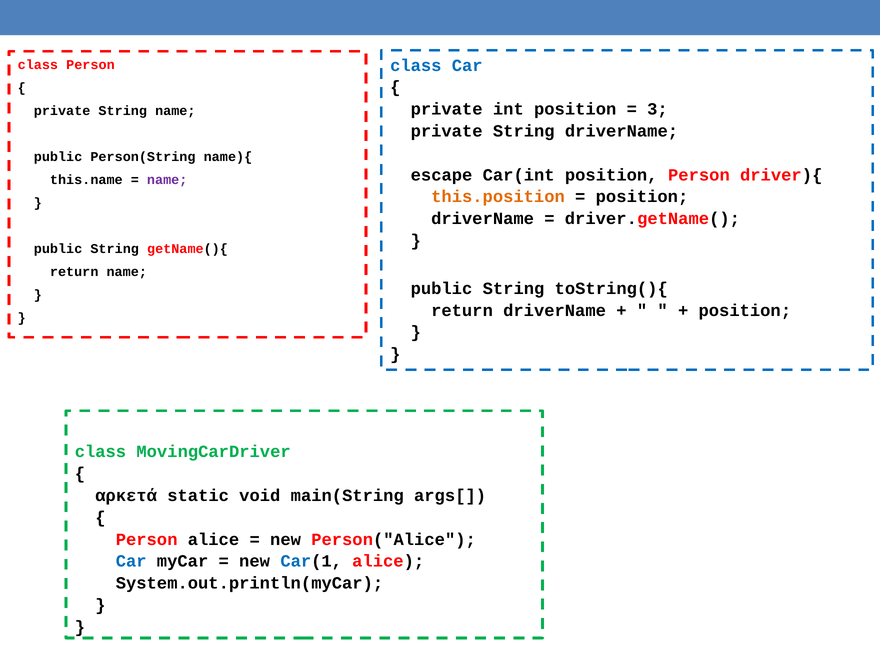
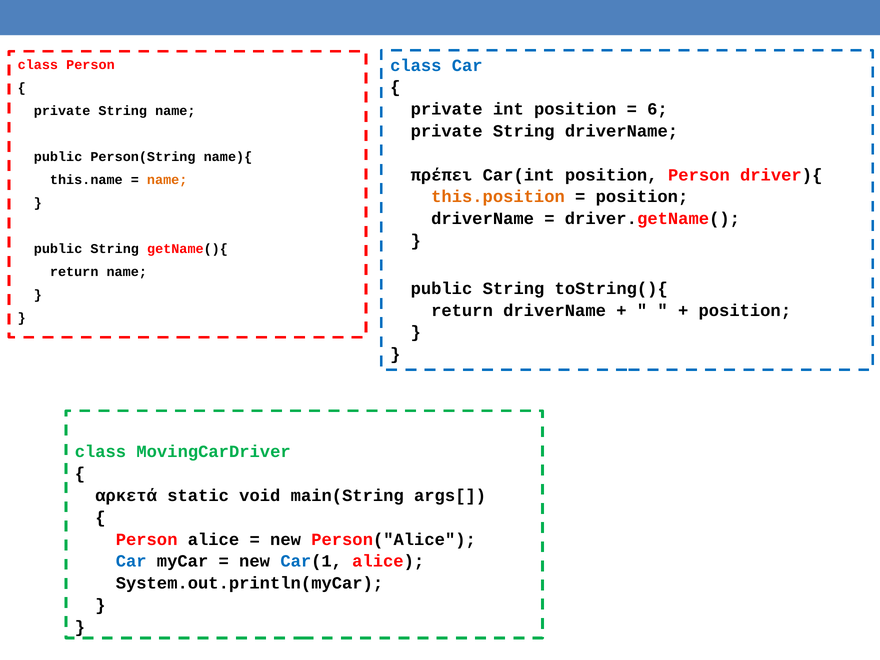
3: 3 -> 6 (657, 109)
escape: escape -> πρέπει (442, 175)
name colour: purple -> orange (167, 180)
